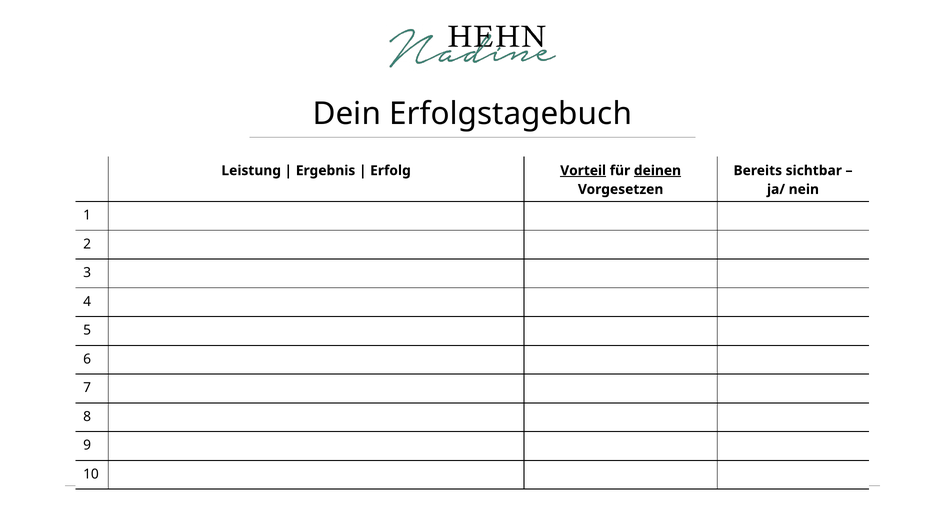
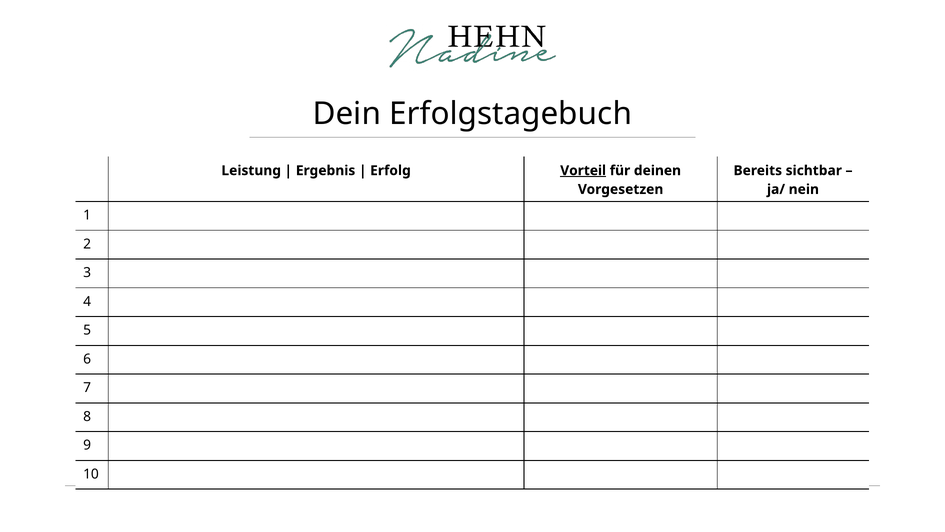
deinen underline: present -> none (657, 170)
